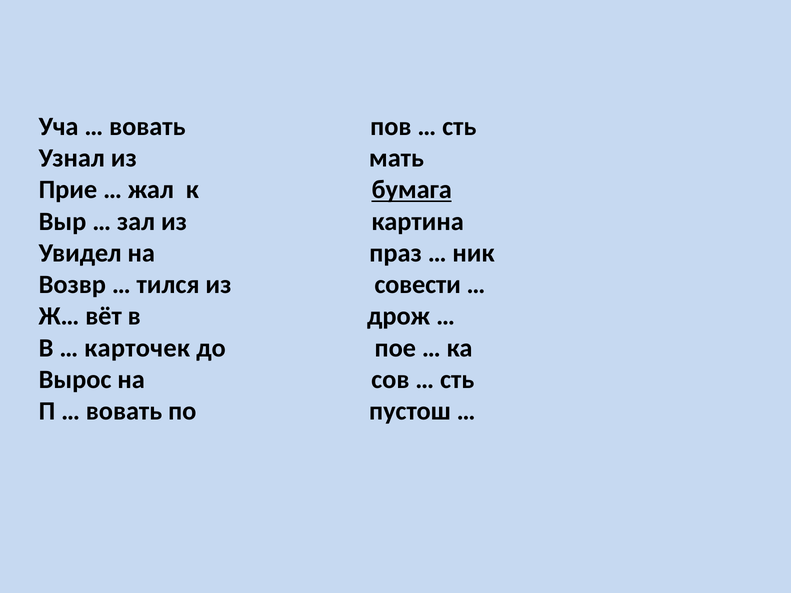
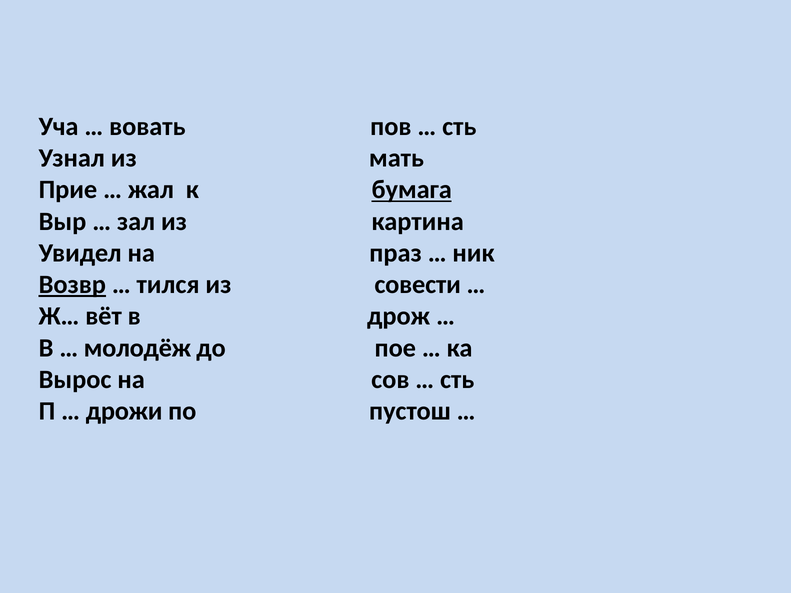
Возвр underline: none -> present (72, 285)
карточек: карточек -> молодёж (137, 348)
вовать: вовать -> дрожи (124, 411)
